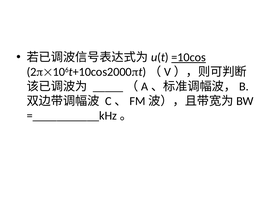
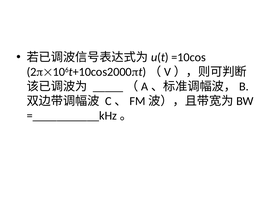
=10cos underline: present -> none (189, 57)
